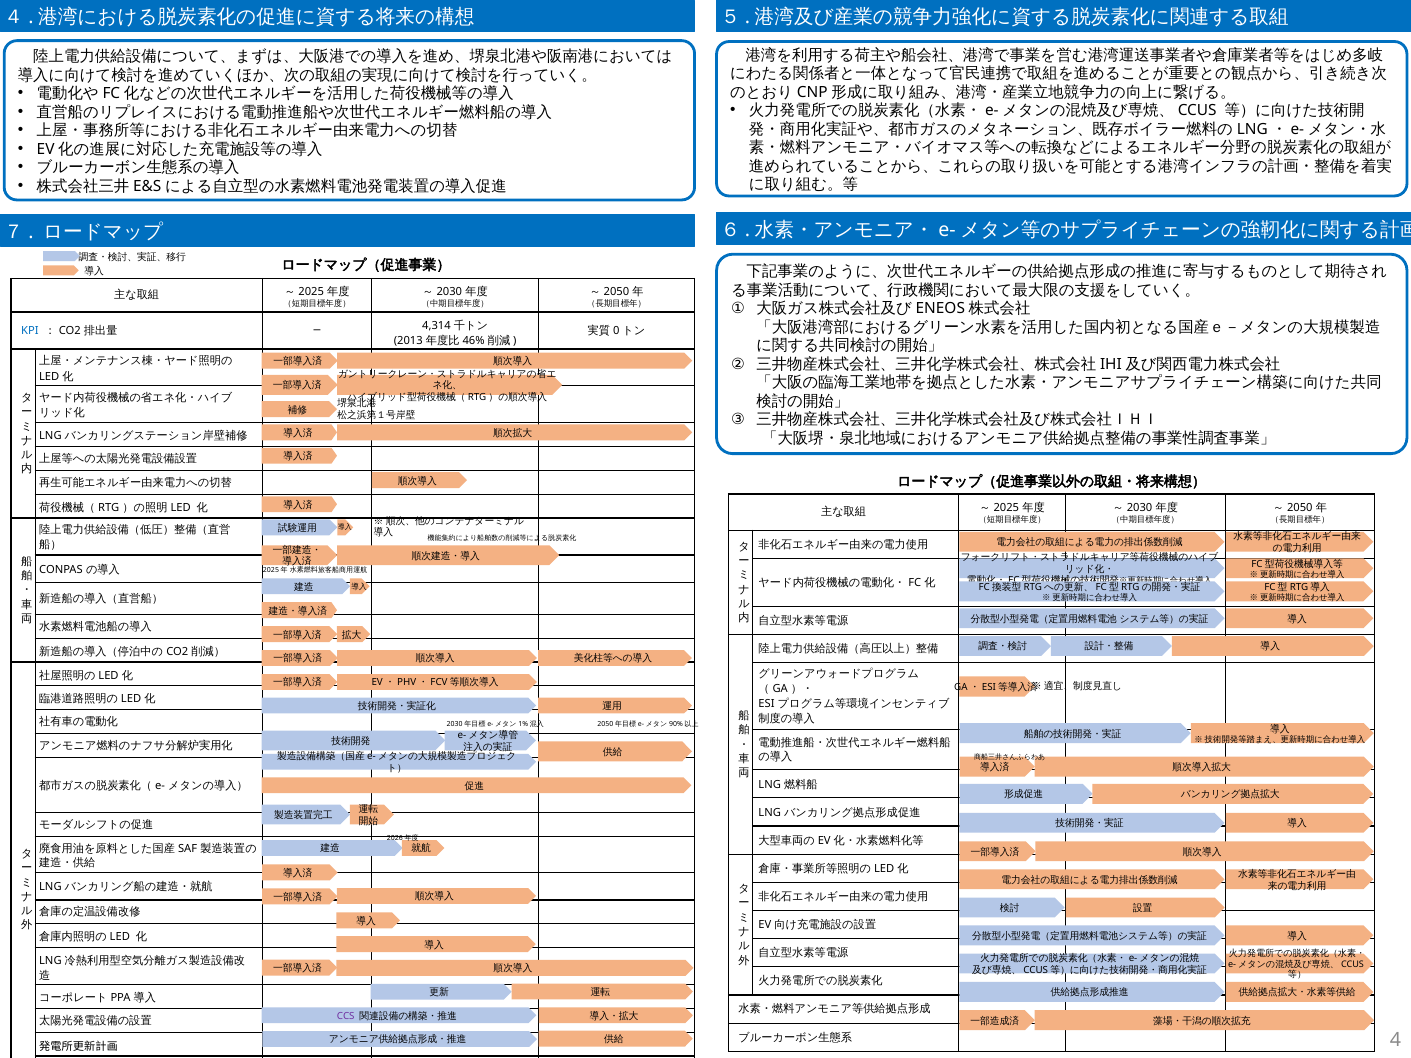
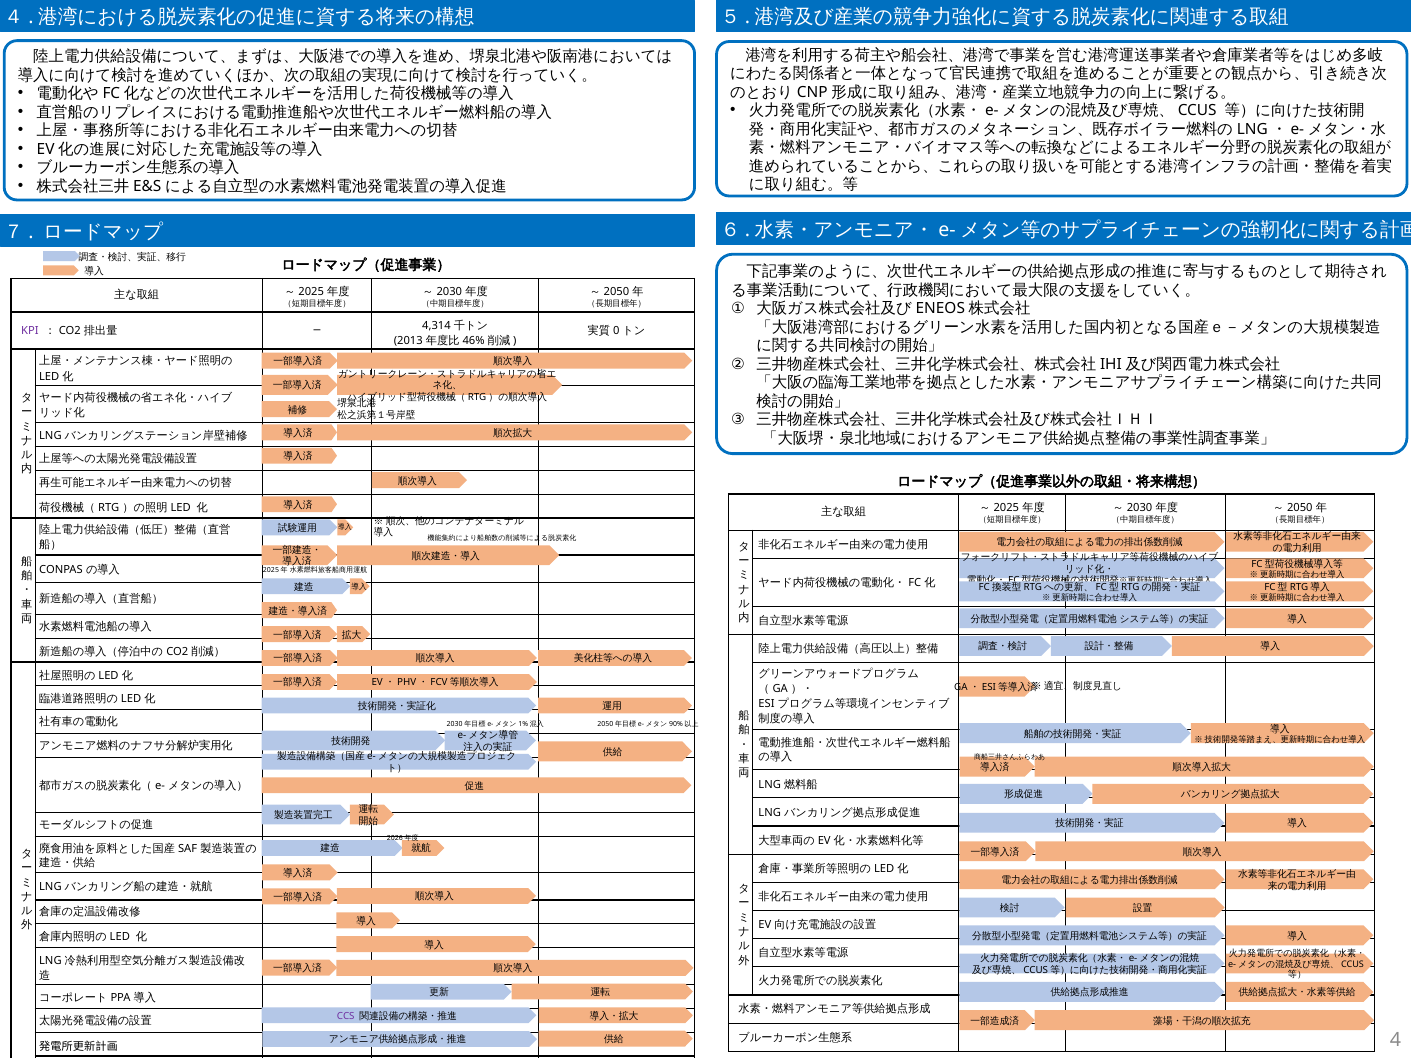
KPI colour: blue -> purple (30, 331)
